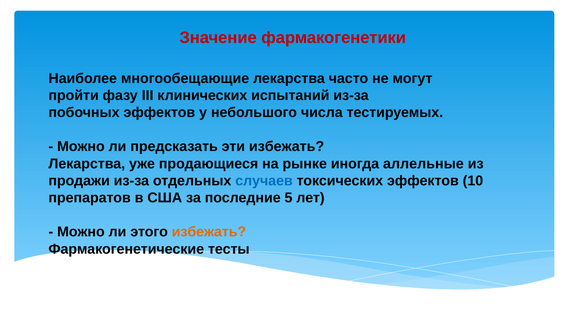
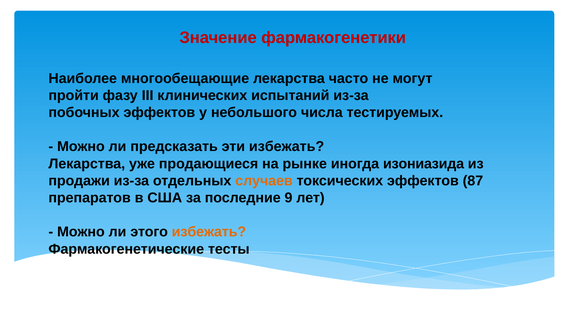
аллельные: аллельные -> изониазида (424, 163)
случаев colour: blue -> orange (264, 180)
10: 10 -> 87 (473, 180)
5: 5 -> 9 (288, 197)
